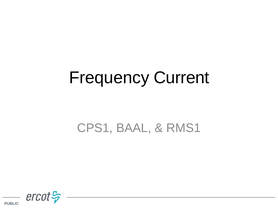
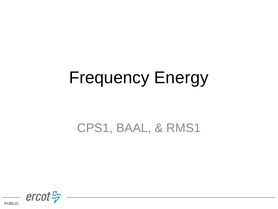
Current: Current -> Energy (181, 78)
